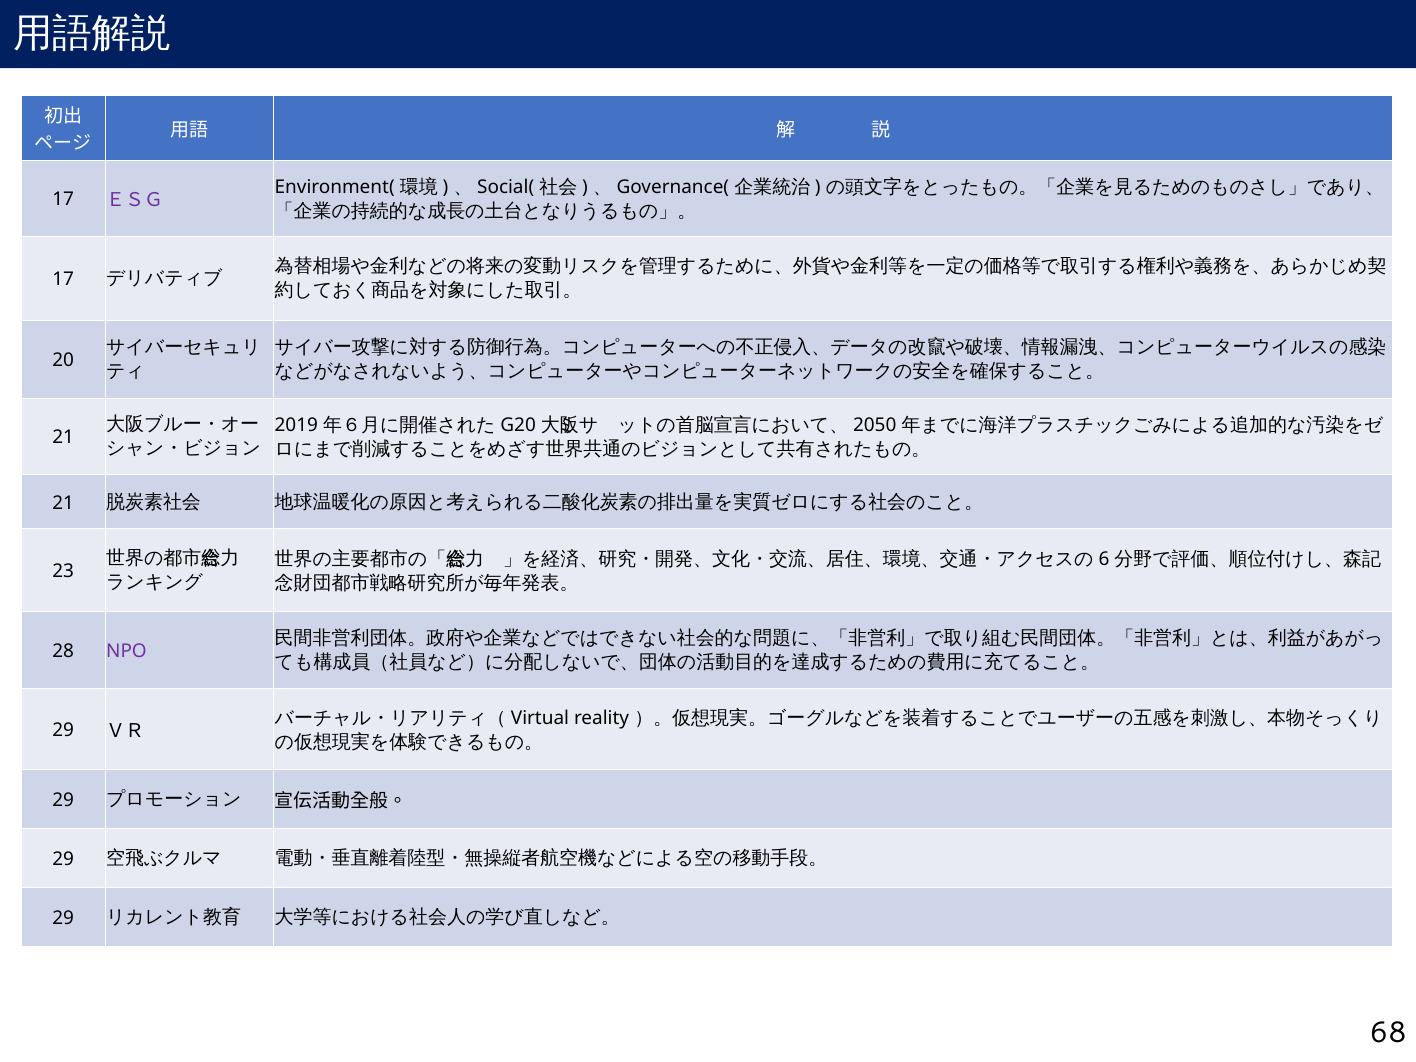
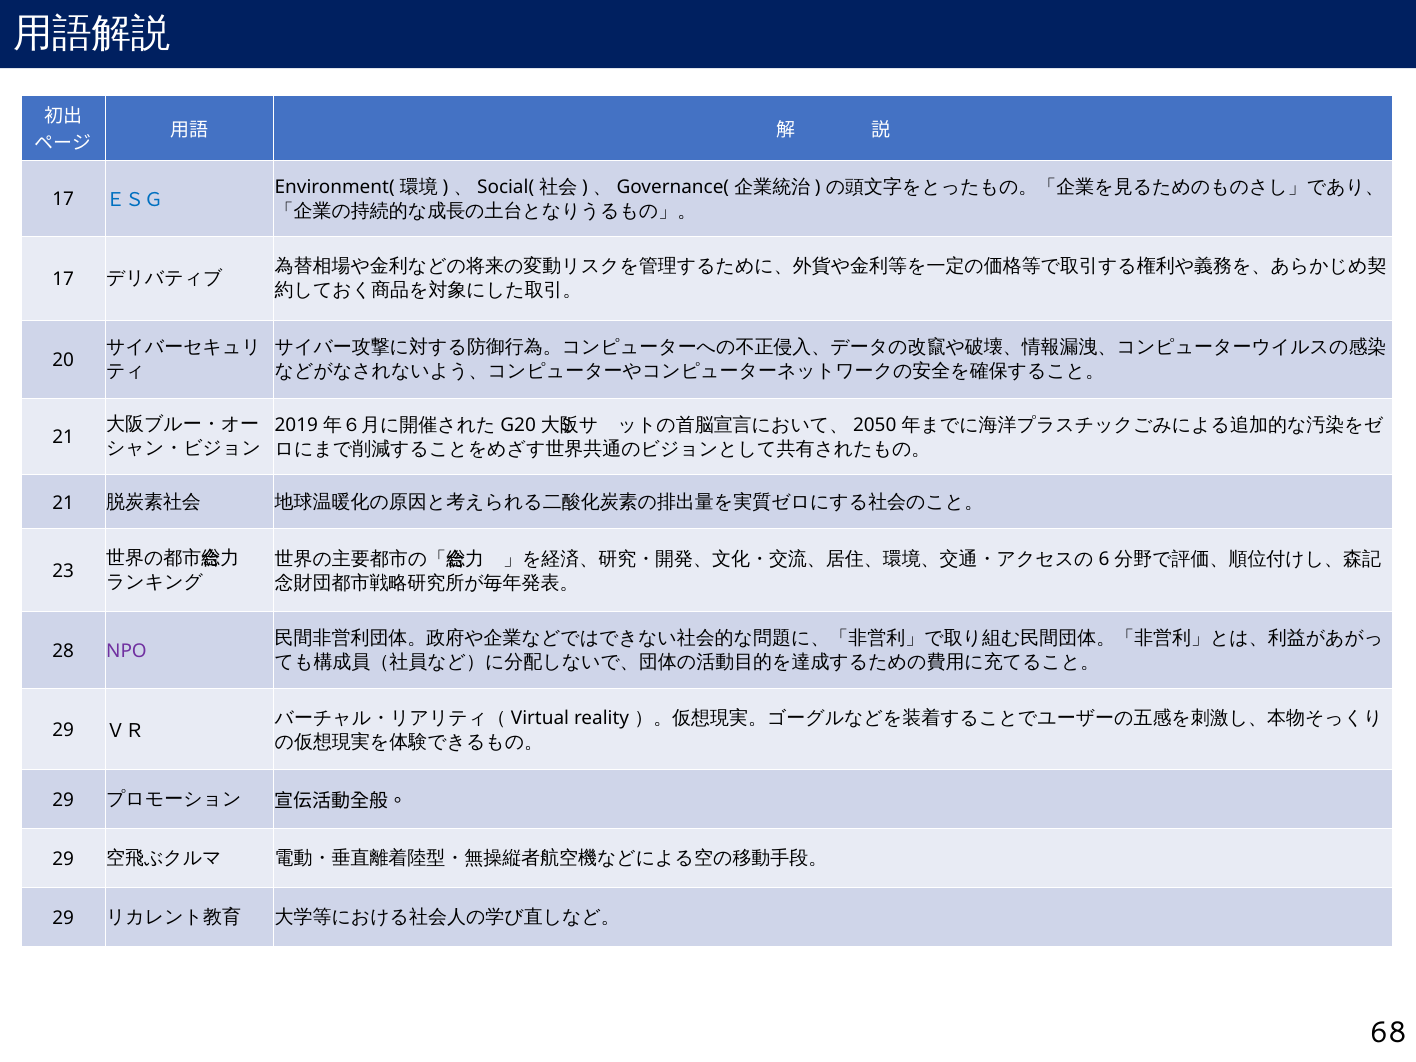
ＥＳＧ colour: purple -> blue (135, 200)
